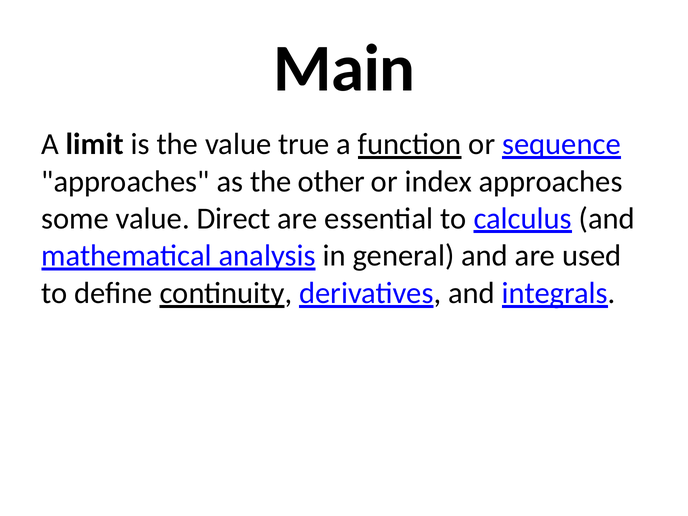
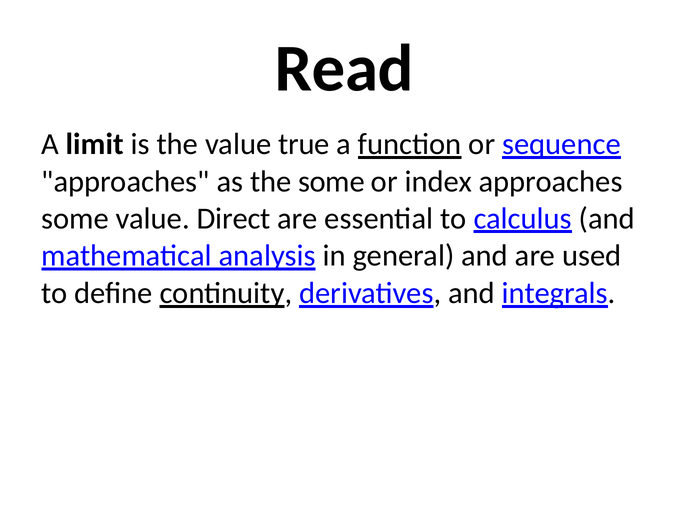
Main: Main -> Read (344, 69)
the other: other -> some (331, 182)
